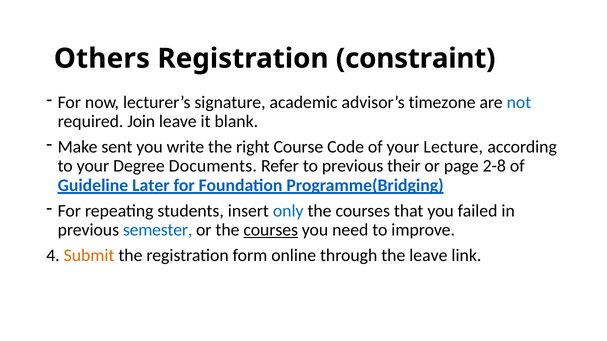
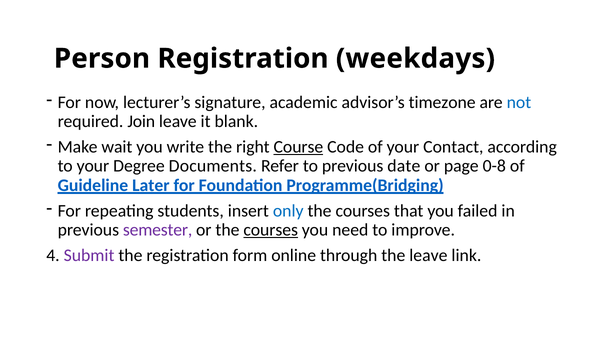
Others: Others -> Person (102, 59)
constraint: constraint -> weekdays (415, 59)
sent: sent -> wait (117, 147)
Course underline: none -> present (298, 147)
Lecture: Lecture -> Contact (453, 147)
their: their -> date (404, 166)
2-8: 2-8 -> 0-8 (494, 166)
semester colour: blue -> purple (158, 230)
Submit colour: orange -> purple (89, 256)
